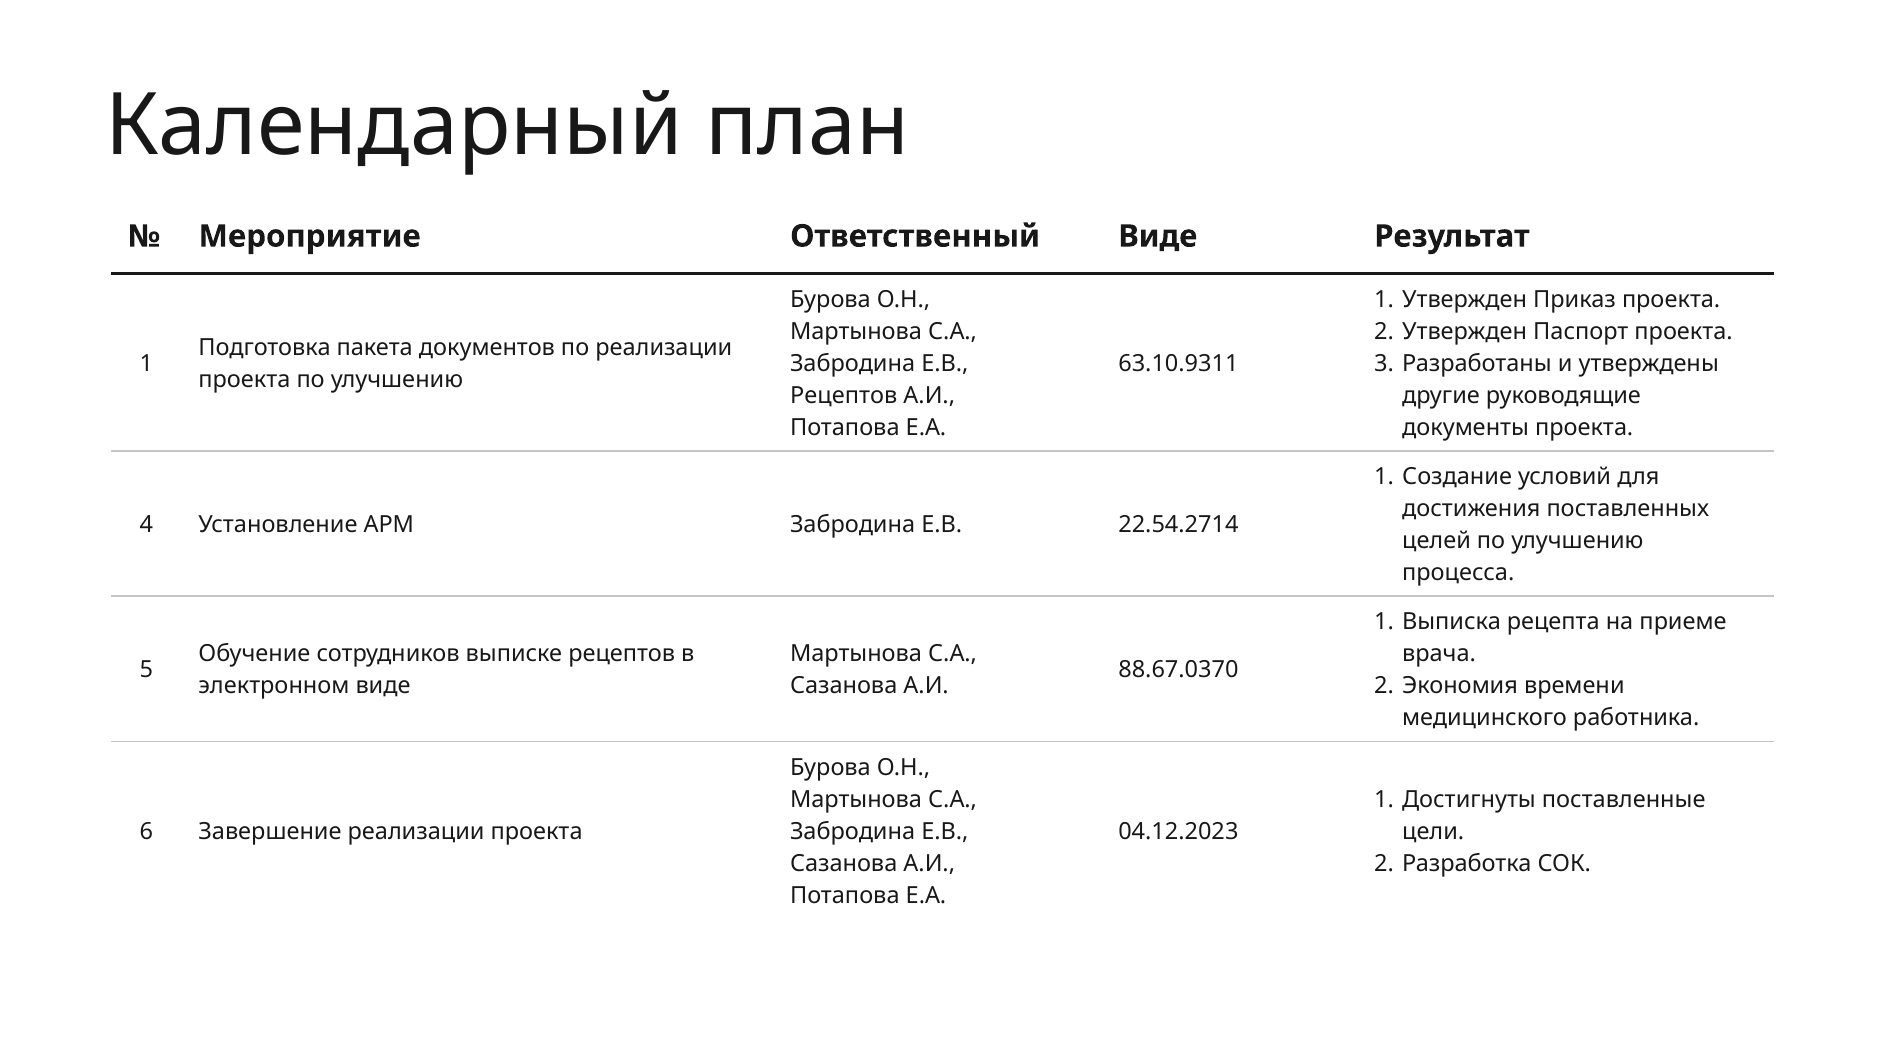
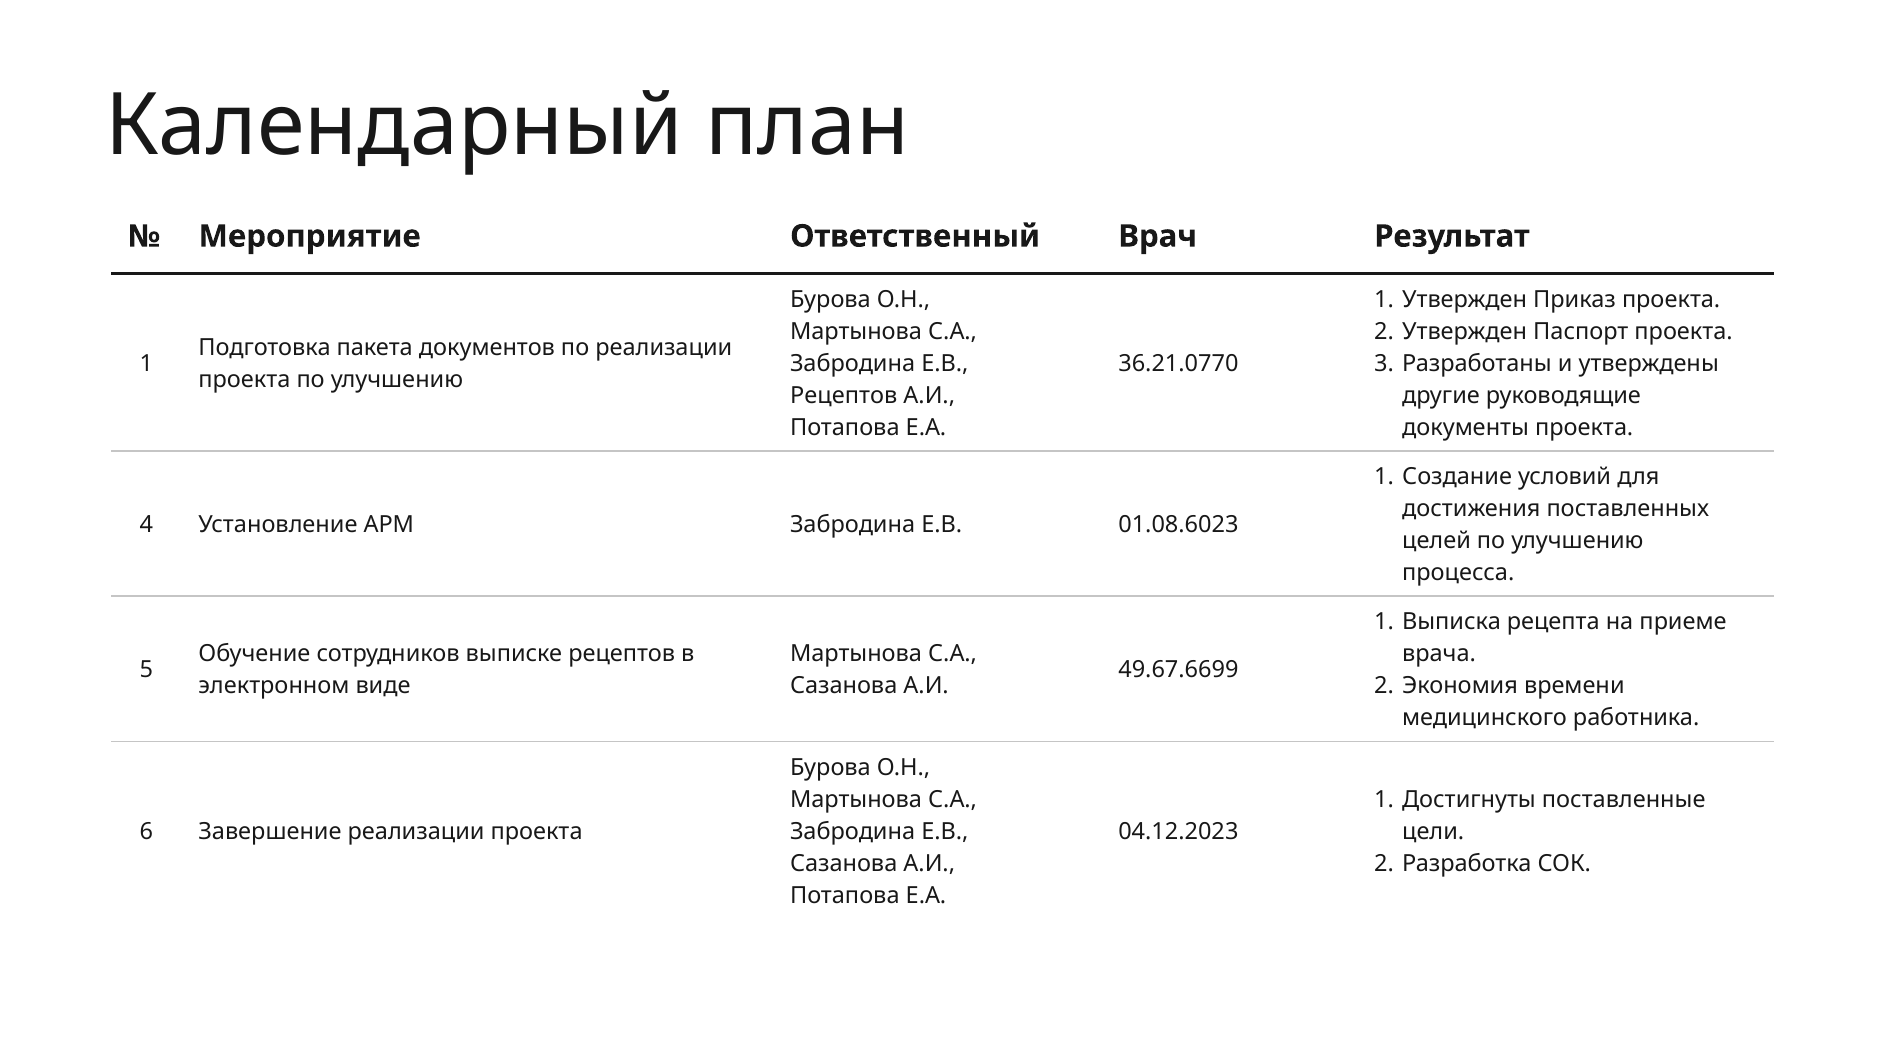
Ответственный Виде: Виде -> Врач (1158, 236)
63.10.9311: 63.10.9311 -> 36.21.0770 (1178, 363)
22.54.2714: 22.54.2714 -> 01.08.6023 (1178, 525)
88.67.0370: 88.67.0370 -> 49.67.6699 (1178, 670)
